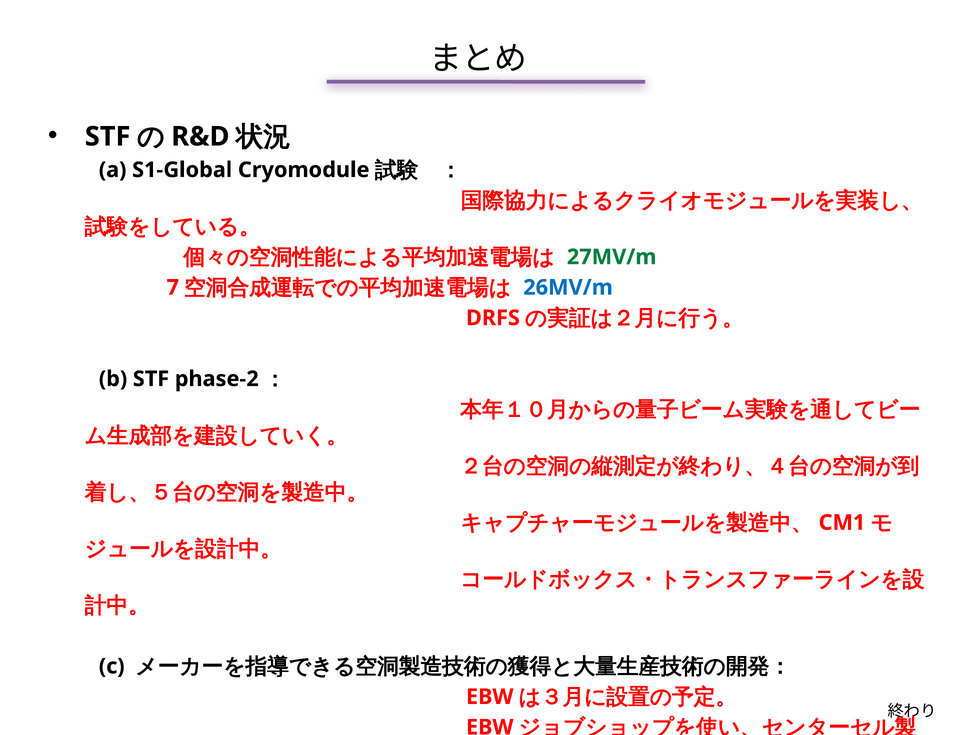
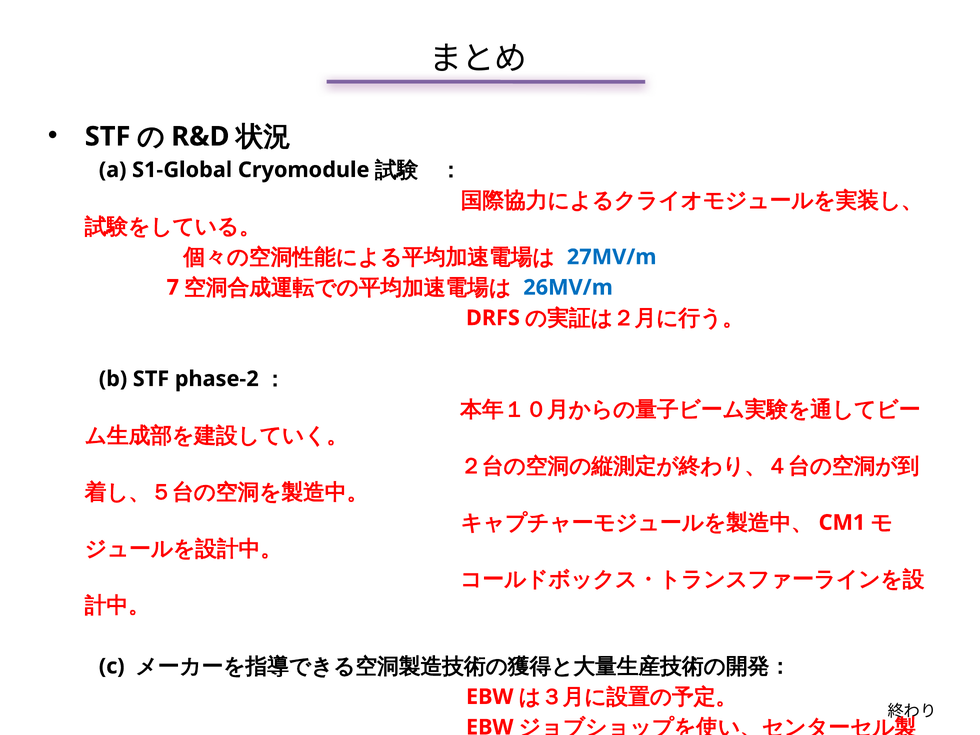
27MV/m colour: green -> blue (612, 257)
